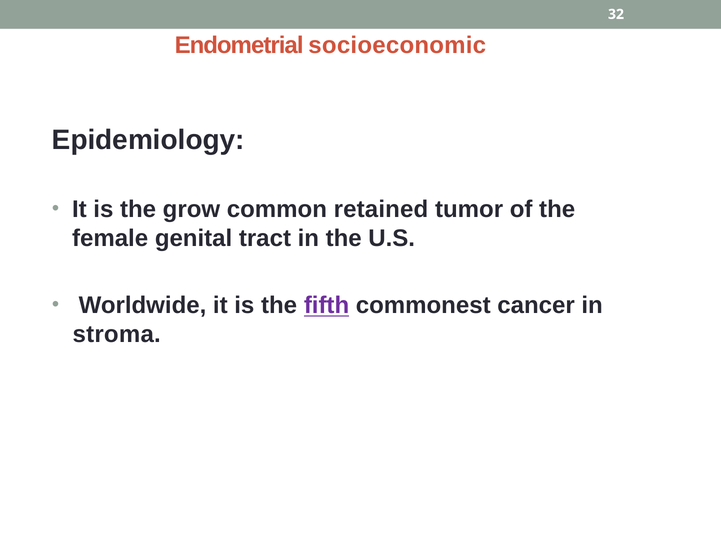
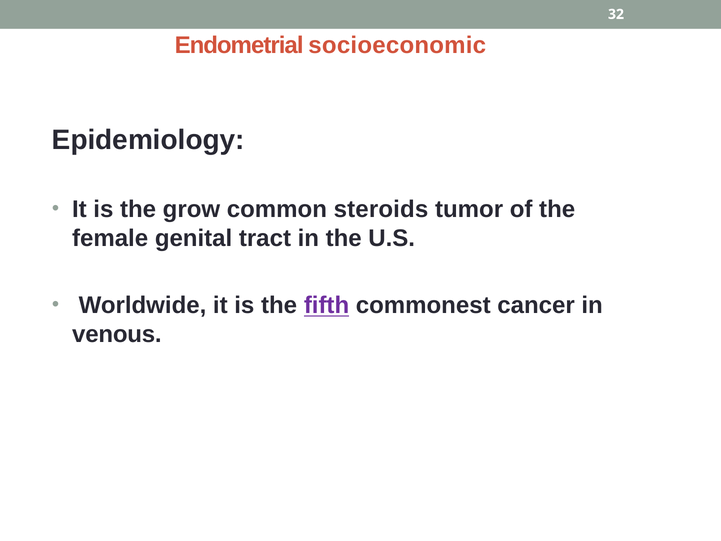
retained: retained -> steroids (381, 209)
stroma: stroma -> venous (117, 334)
